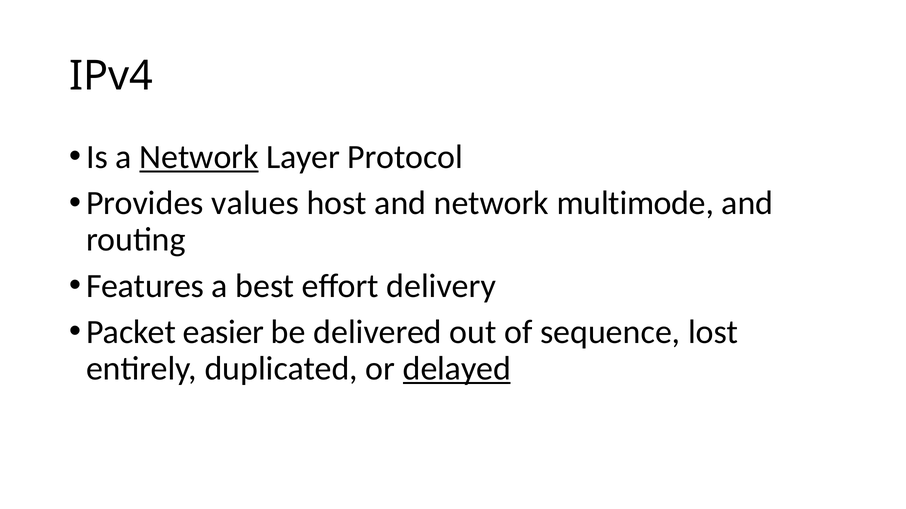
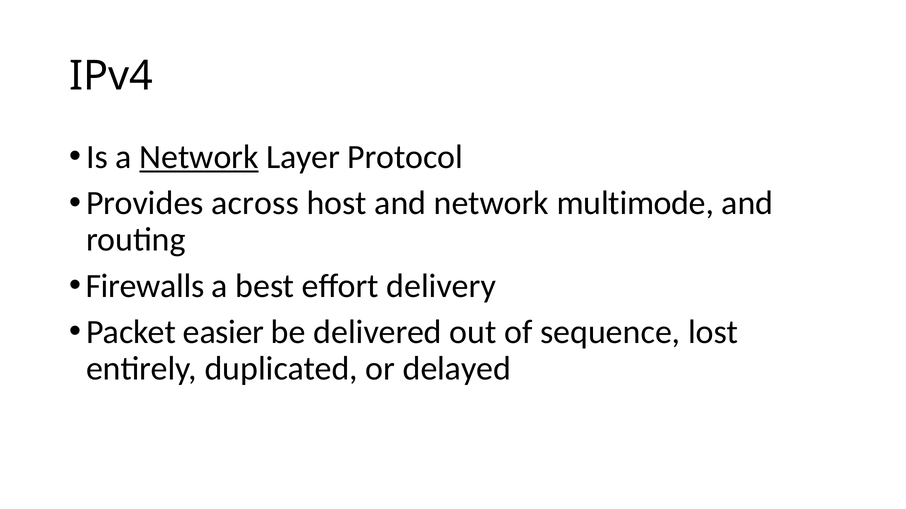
values: values -> across (255, 203)
Features: Features -> Firewalls (145, 286)
delayed underline: present -> none (457, 369)
